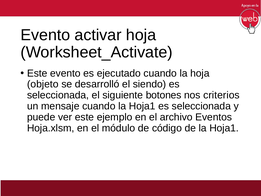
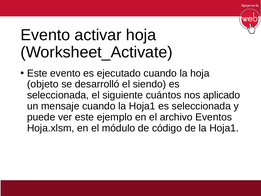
botones: botones -> cuántos (164, 95)
criterios: criterios -> aplicado (222, 95)
